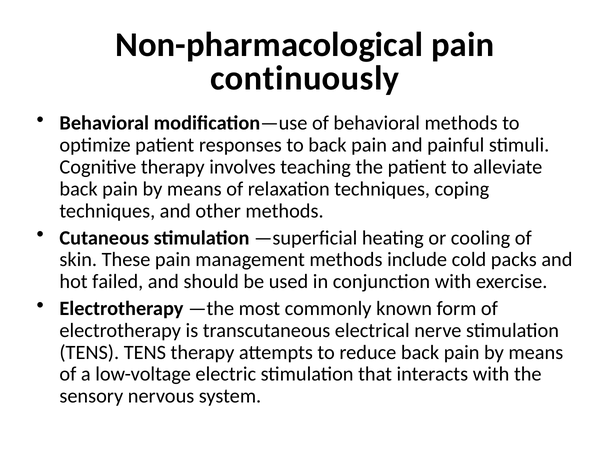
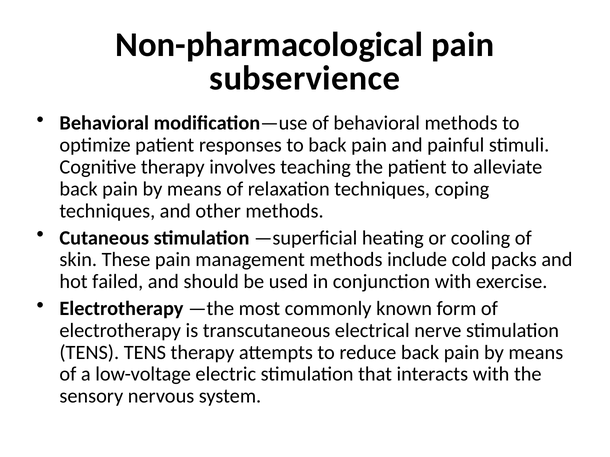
continuously: continuously -> subservience (305, 78)
